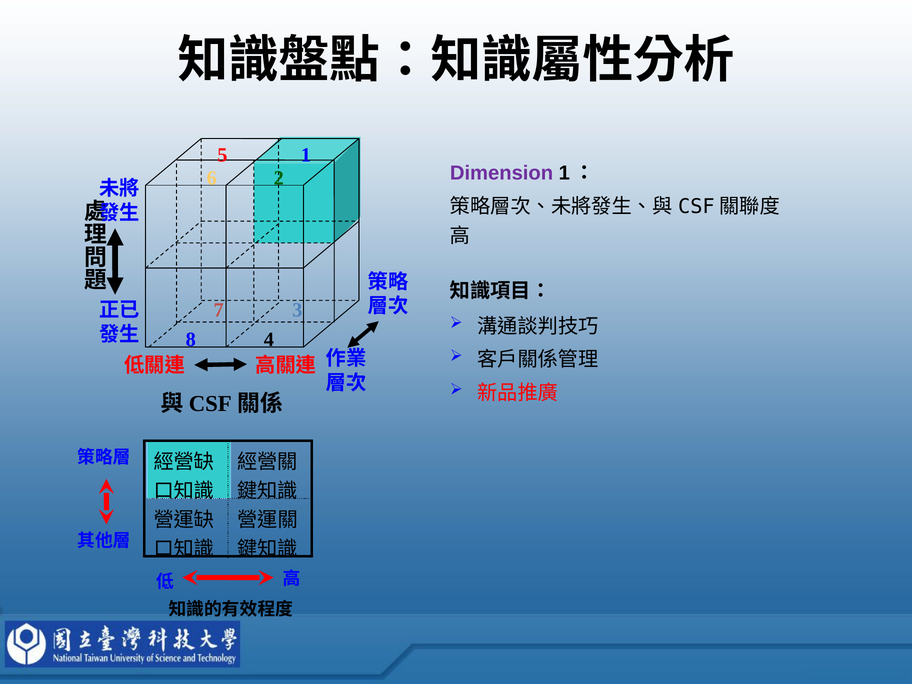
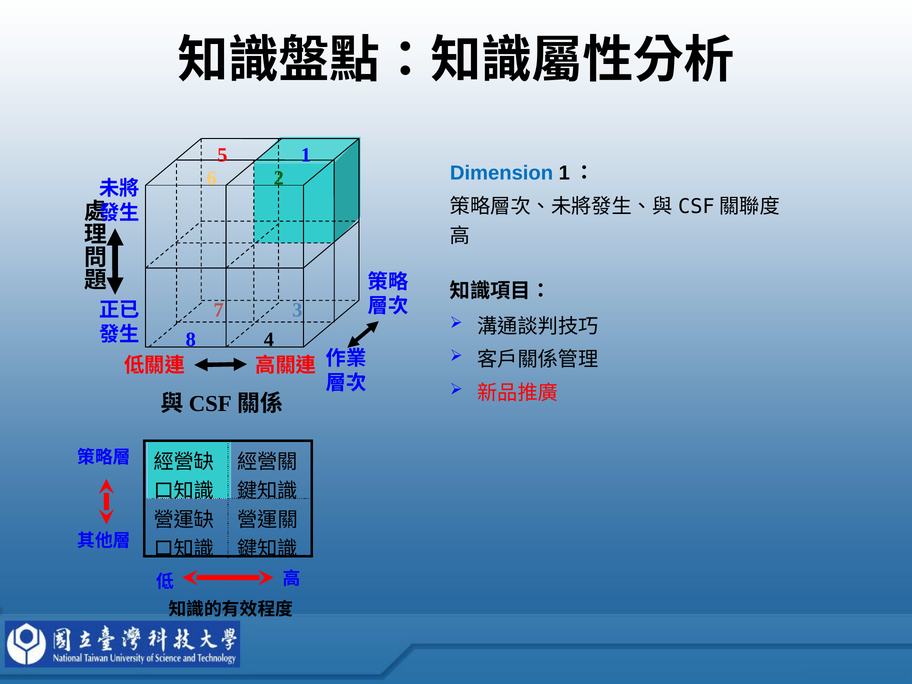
Dimension colour: purple -> blue (502, 173)
